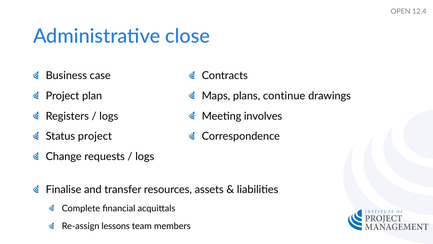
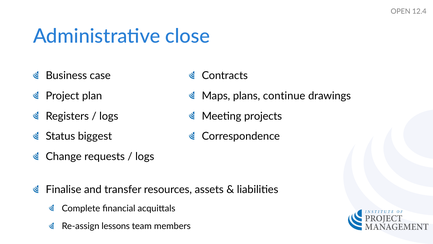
involves: involves -> projects (263, 116)
Status project: project -> biggest (95, 136)
